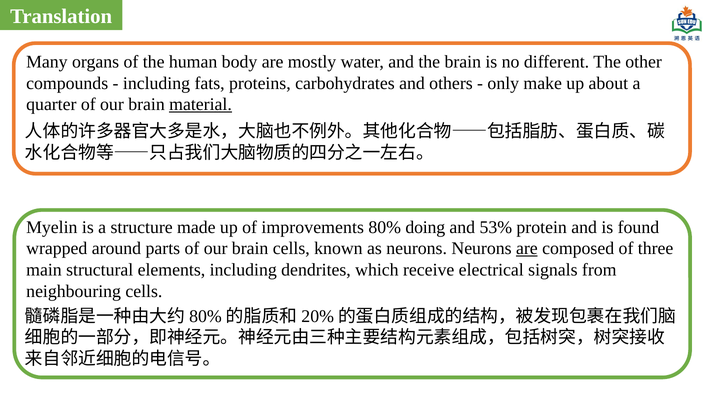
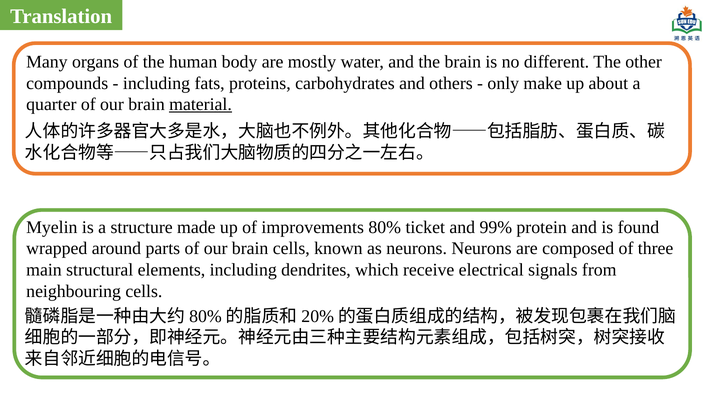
doing: doing -> ticket (425, 227)
53%: 53% -> 99% (496, 227)
are underline: present -> none (527, 248)
